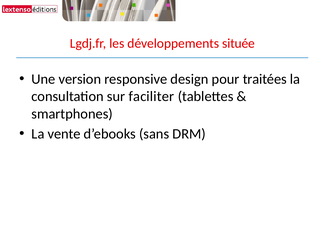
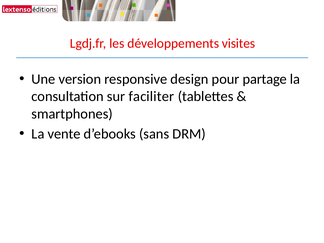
située: située -> visites (239, 43)
traitées: traitées -> partage (265, 79)
